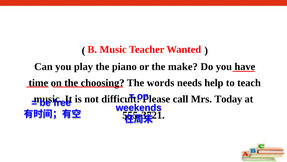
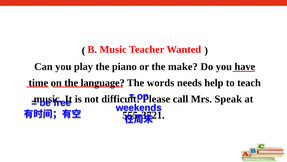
choosing: choosing -> language (103, 83)
Today: Today -> Speak (228, 99)
